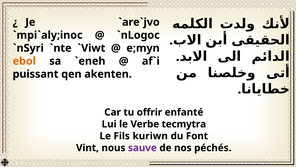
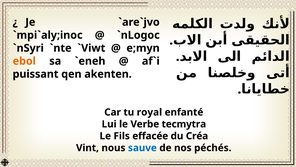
offrir: offrir -> royal (149, 112)
kuriwn: kuriwn -> effacée (150, 136)
Font: Font -> Créa (197, 136)
sauve colour: purple -> blue (142, 147)
